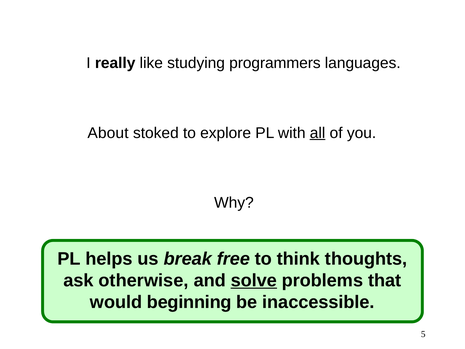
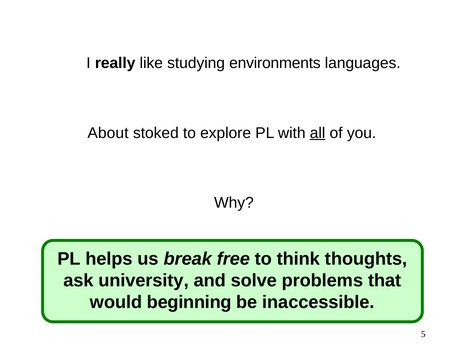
programmers: programmers -> environments (275, 63)
otherwise: otherwise -> university (144, 280)
solve underline: present -> none (254, 280)
